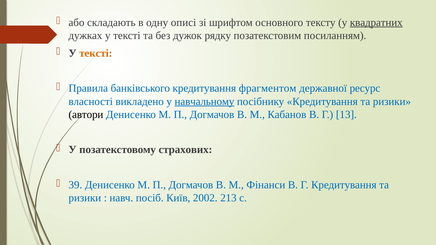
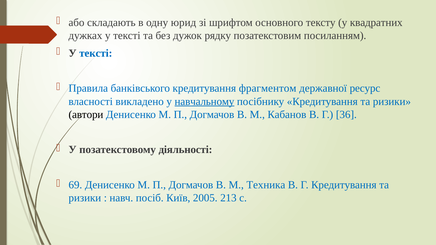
описі: описі -> юрид (184, 22)
квадратних underline: present -> none (376, 22)
тексті colour: orange -> blue (96, 53)
13: 13 -> 36 (346, 115)
страхових: страхових -> діяльності (185, 150)
39: 39 -> 69 (75, 185)
Фінанси: Фінанси -> Техника (266, 185)
2002: 2002 -> 2005 (205, 198)
